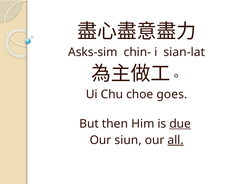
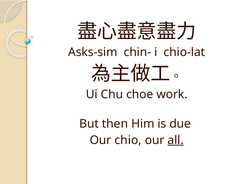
sian-lat: sian-lat -> chio-lat (184, 52)
goes: goes -> work (172, 95)
due underline: present -> none (180, 124)
siun: siun -> chio (128, 140)
